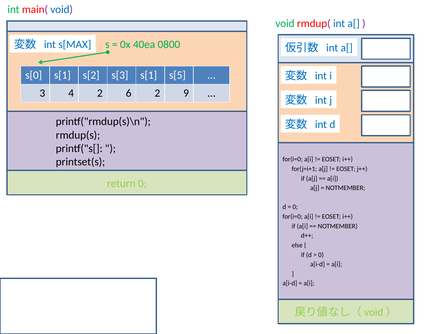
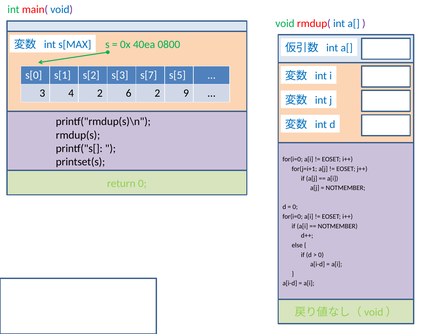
s[3 s[1: s[1 -> s[7 (149, 75)
